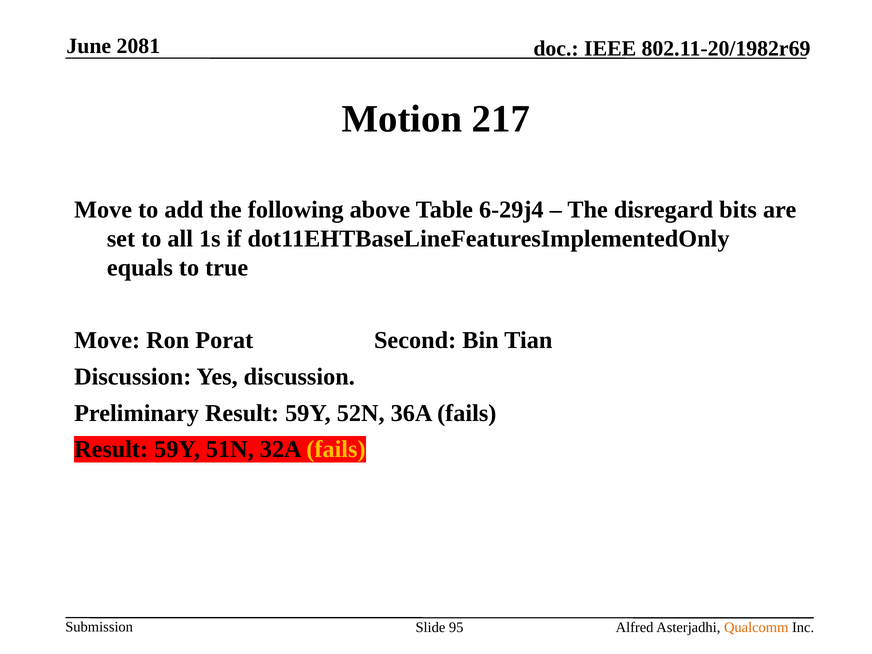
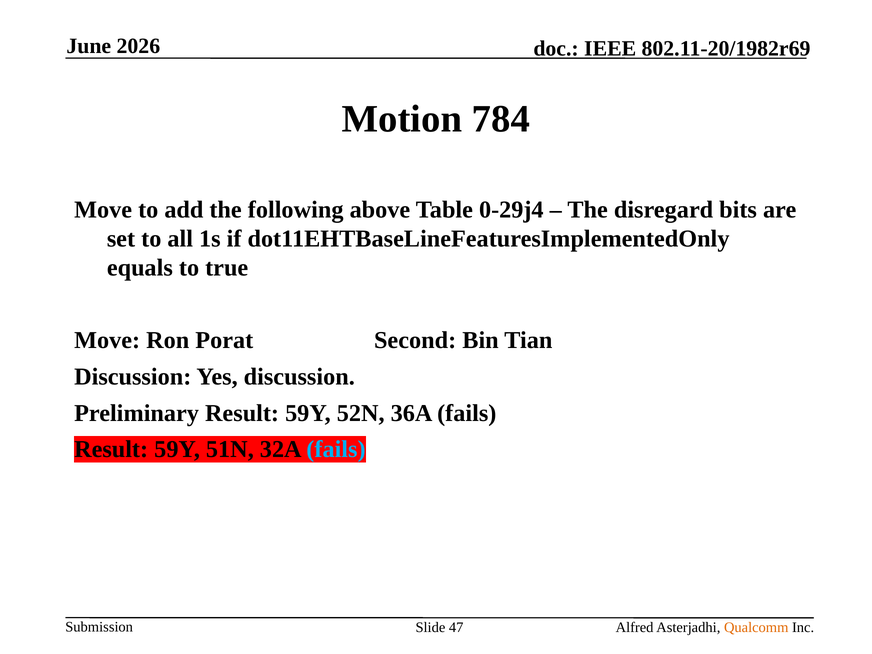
2081: 2081 -> 2026 (138, 46)
217: 217 -> 784 (501, 119)
6-29j4: 6-29j4 -> 0-29j4 (511, 210)
fails colour: yellow -> light blue (336, 449)
95: 95 -> 47 (456, 627)
